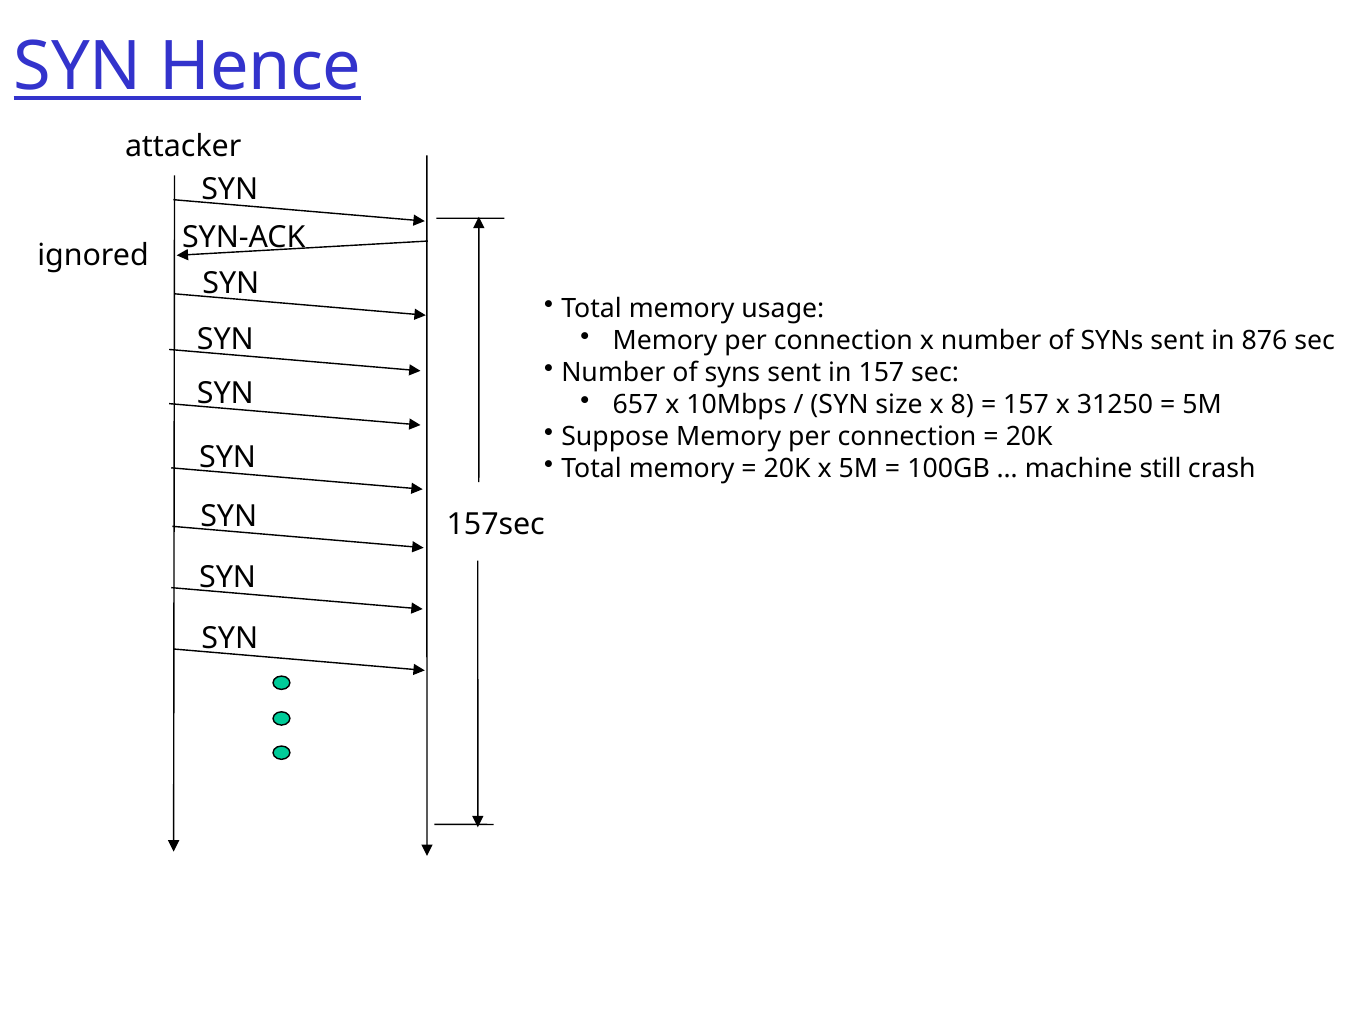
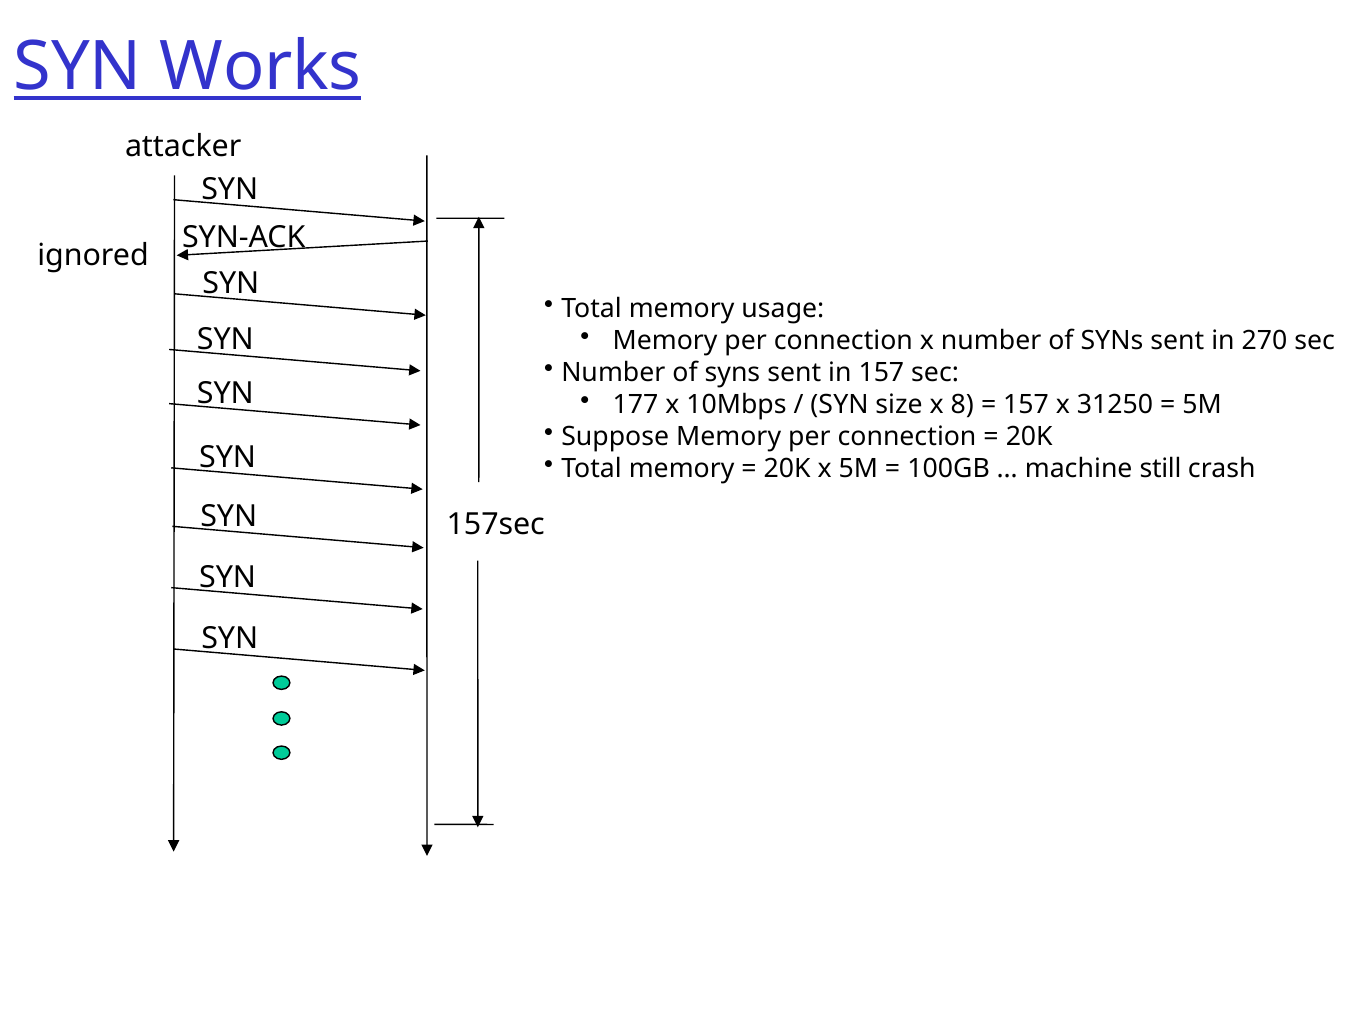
Hence: Hence -> Works (260, 67)
876: 876 -> 270 (1265, 341)
657: 657 -> 177 (635, 405)
